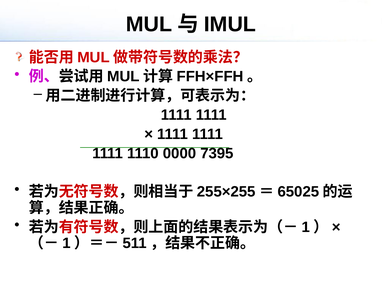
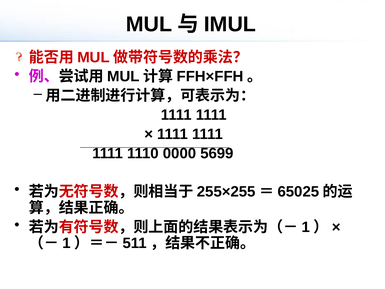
7395: 7395 -> 5699 (217, 153)
